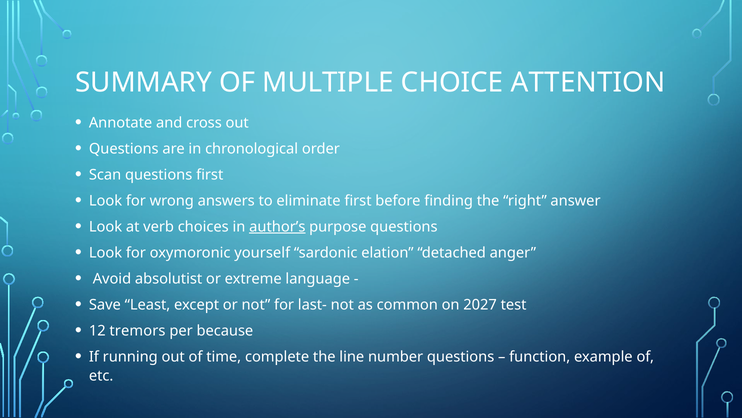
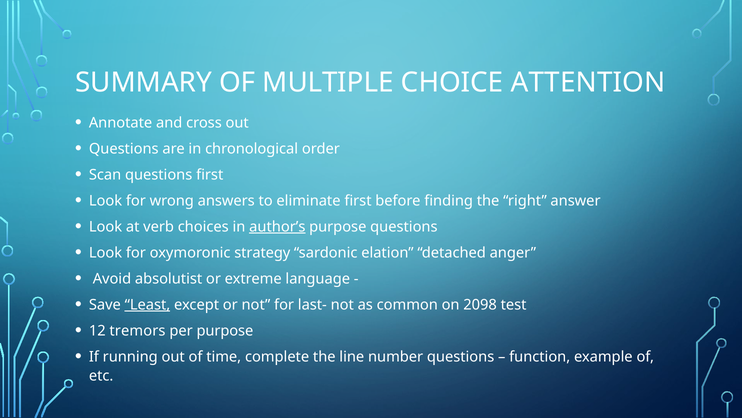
yourself: yourself -> strategy (262, 252)
Least underline: none -> present (147, 304)
2027: 2027 -> 2098 (480, 304)
per because: because -> purpose (225, 330)
